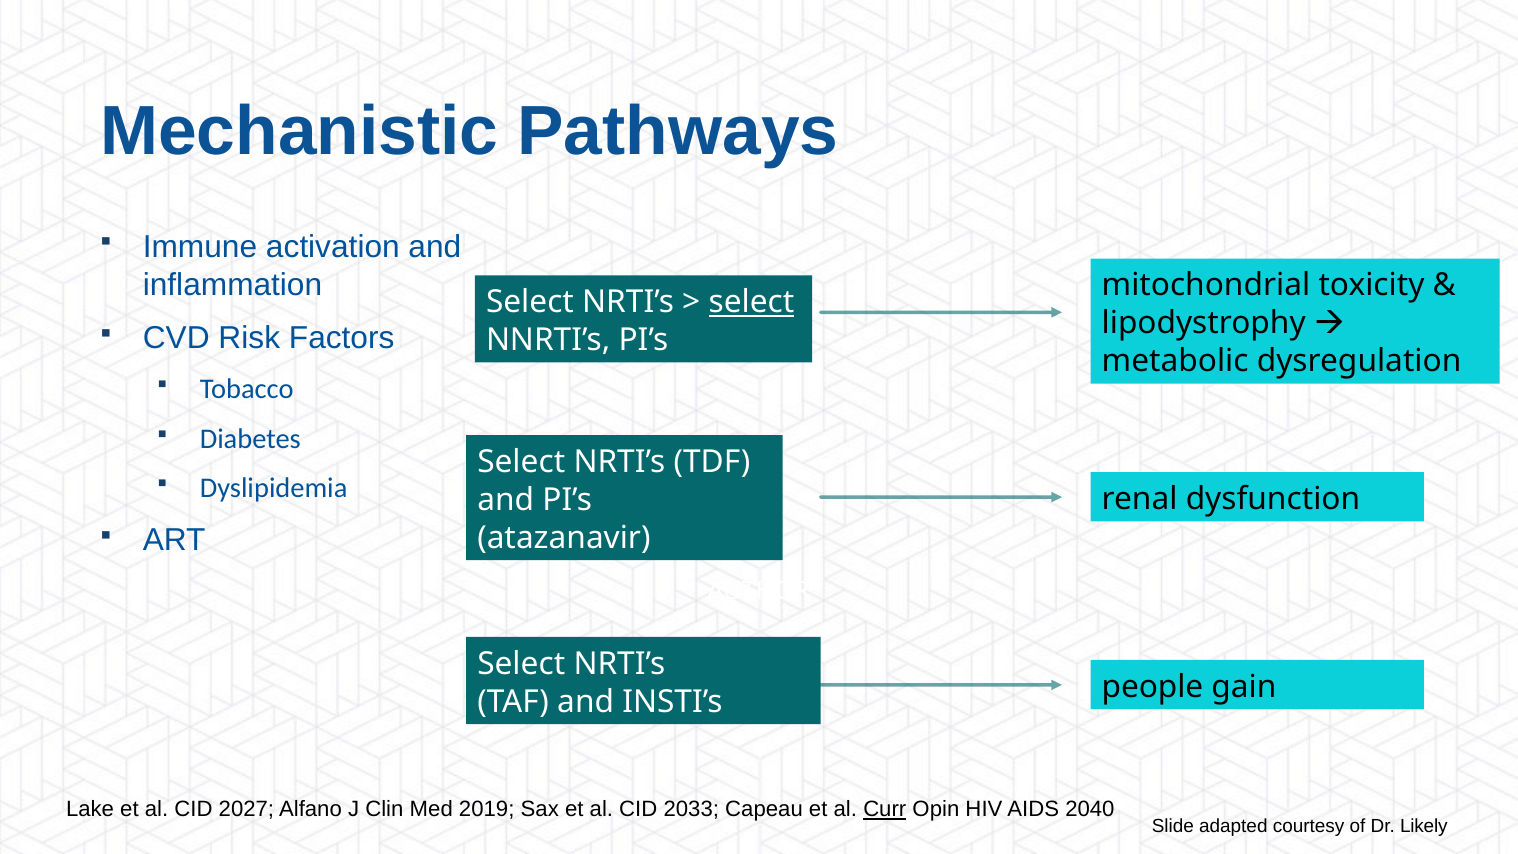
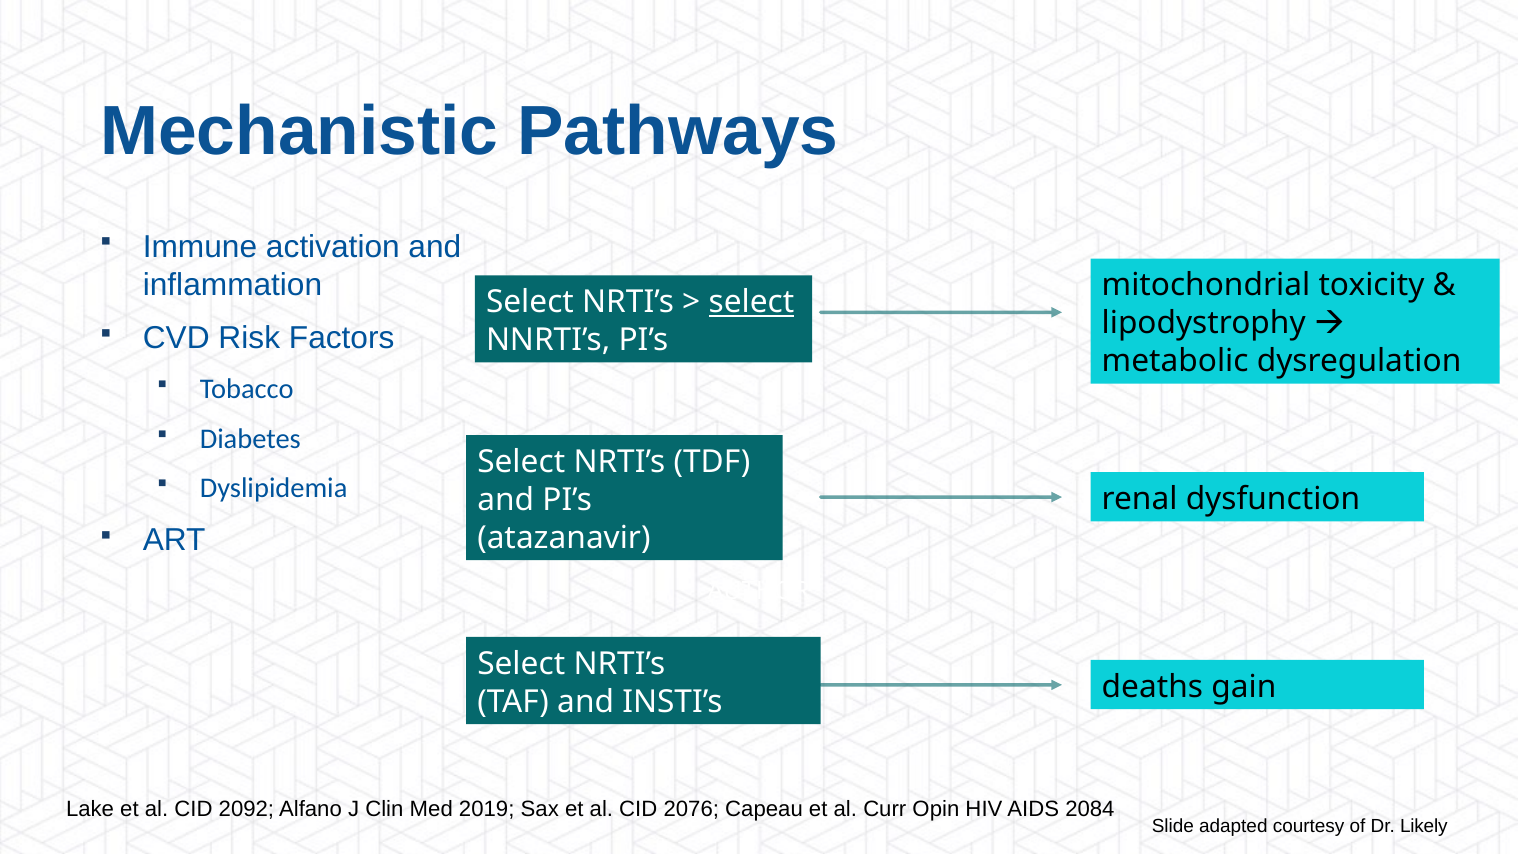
people: people -> deaths (1152, 687)
2027: 2027 -> 2092 (246, 809)
2033: 2033 -> 2076 (691, 809)
Curr underline: present -> none (885, 809)
2040: 2040 -> 2084 (1090, 809)
